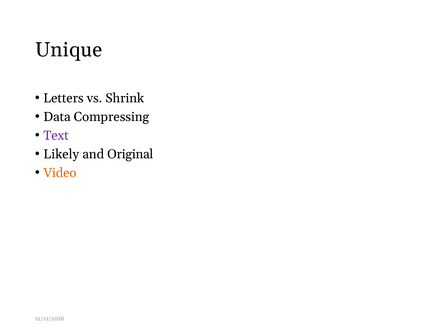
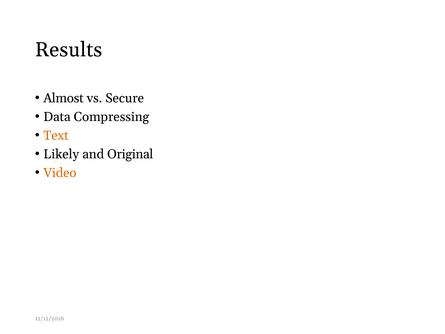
Unique: Unique -> Results (69, 50)
Letters: Letters -> Almost (64, 98)
Shrink: Shrink -> Secure (125, 98)
Text colour: purple -> orange (56, 135)
